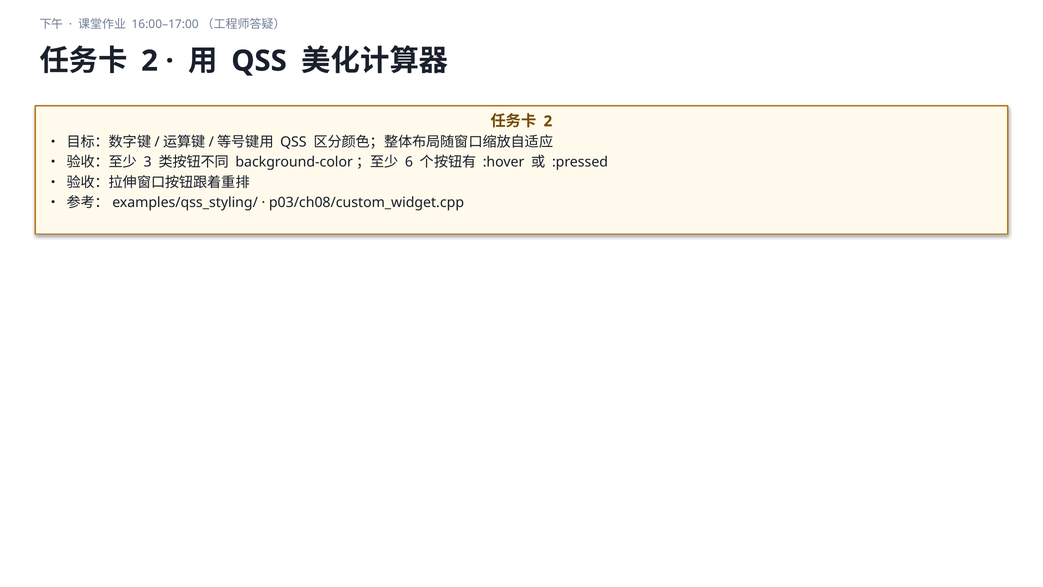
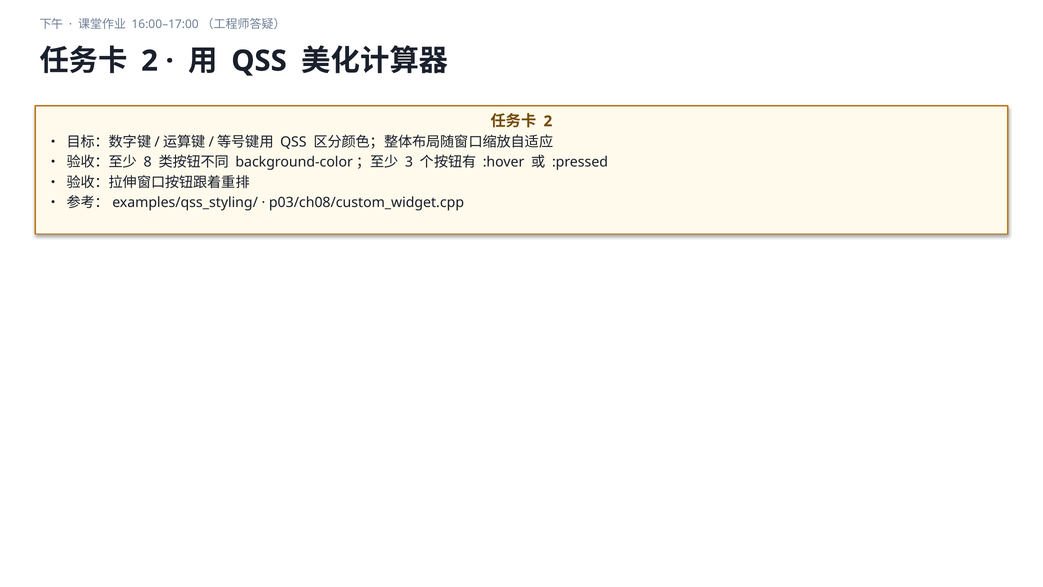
3: 3 -> 8 (148, 162)
6: 6 -> 3 (409, 162)
